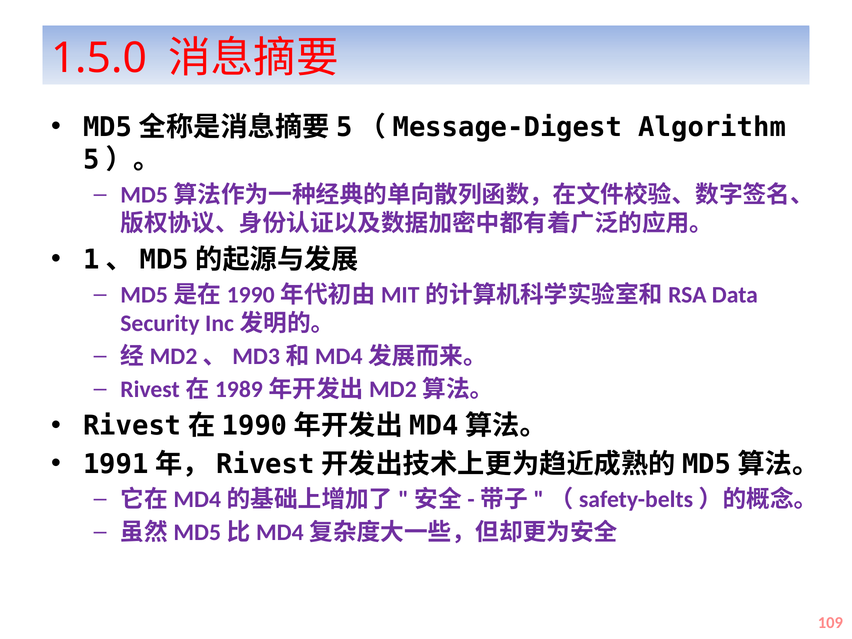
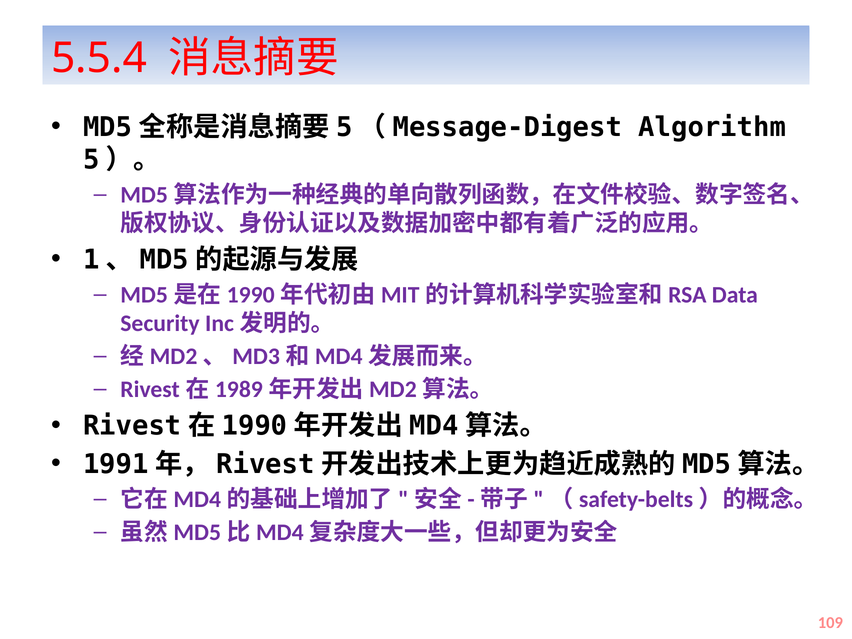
1.5.0: 1.5.0 -> 5.5.4 (99, 58)
